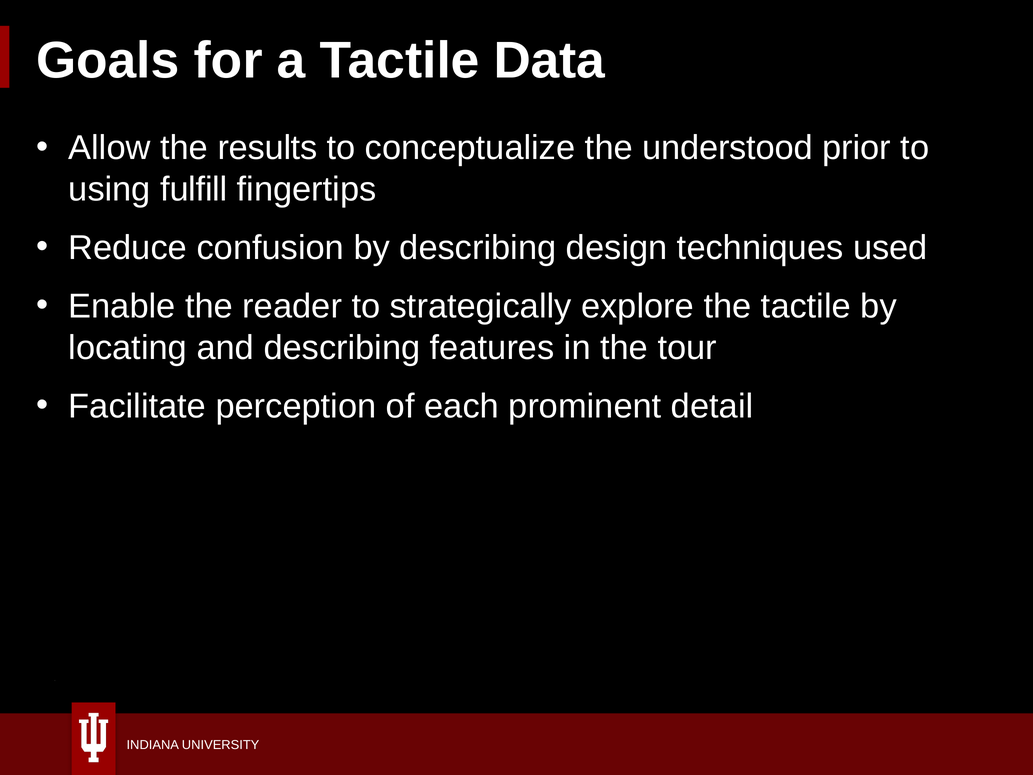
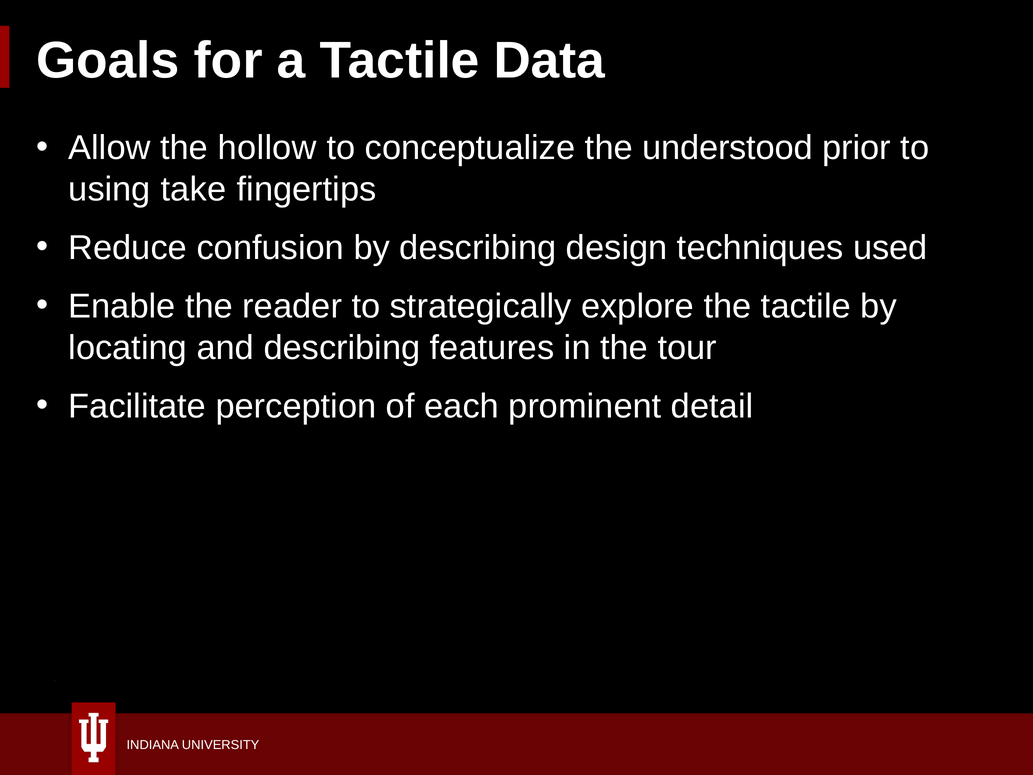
results: results -> hollow (267, 148)
fulfill: fulfill -> take (194, 189)
